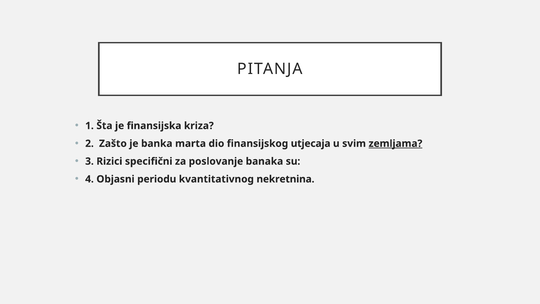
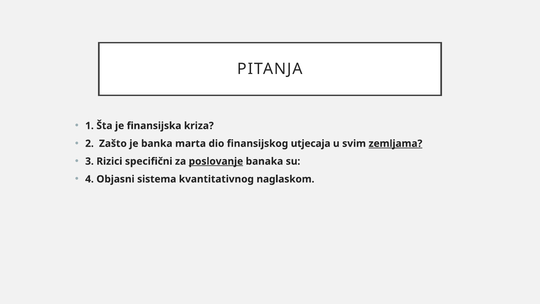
poslovanje underline: none -> present (216, 161)
periodu: periodu -> sistema (157, 179)
nekretnina: nekretnina -> naglaskom (285, 179)
